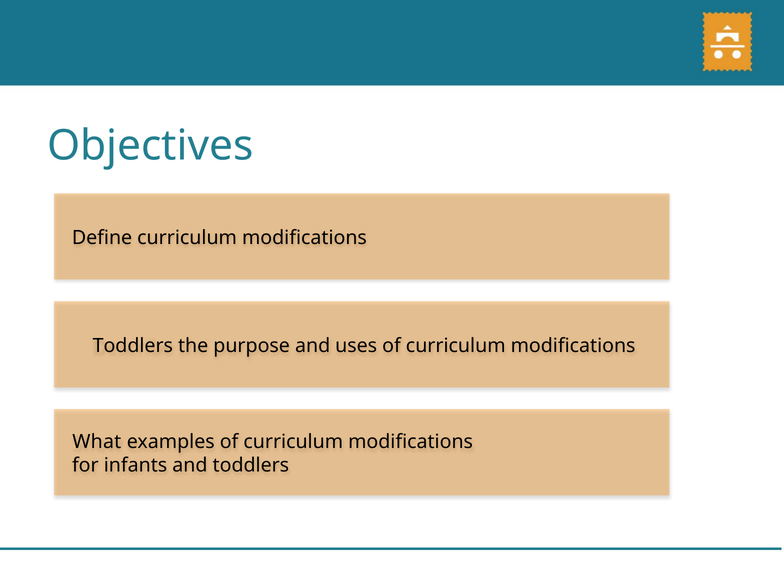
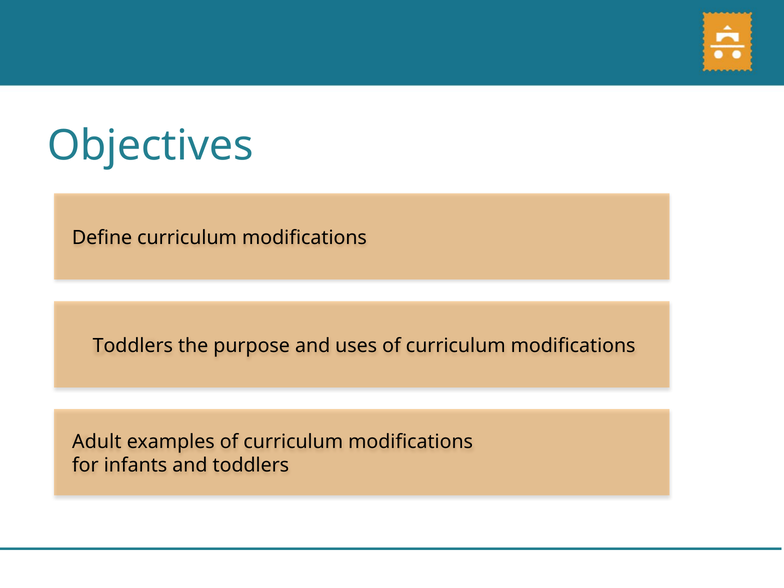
What: What -> Adult (97, 442)
